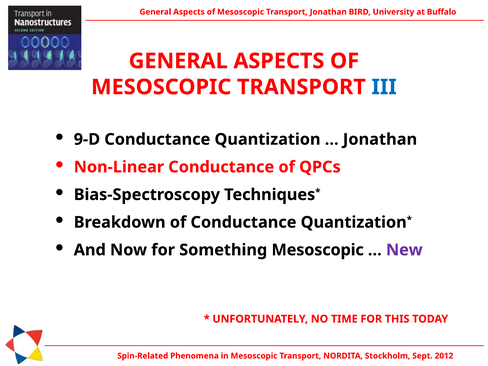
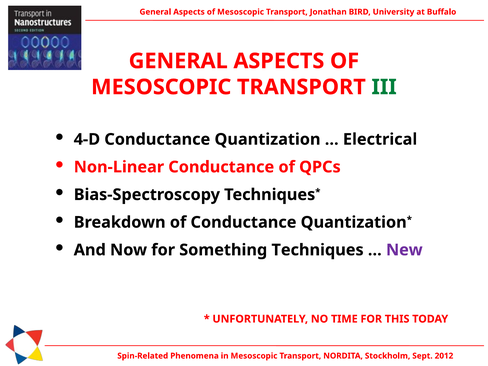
III colour: blue -> green (384, 87)
9-D: 9-D -> 4-D (87, 139)
Jonathan: Jonathan -> Electrical (380, 139)
Something Mesoscopic: Mesoscopic -> Techniques (318, 250)
